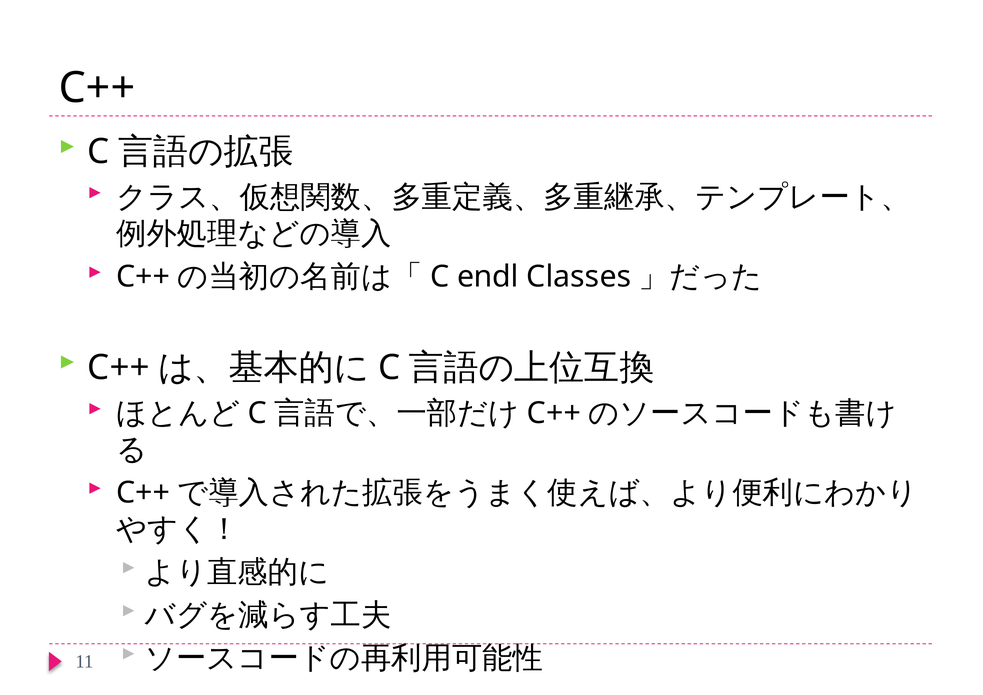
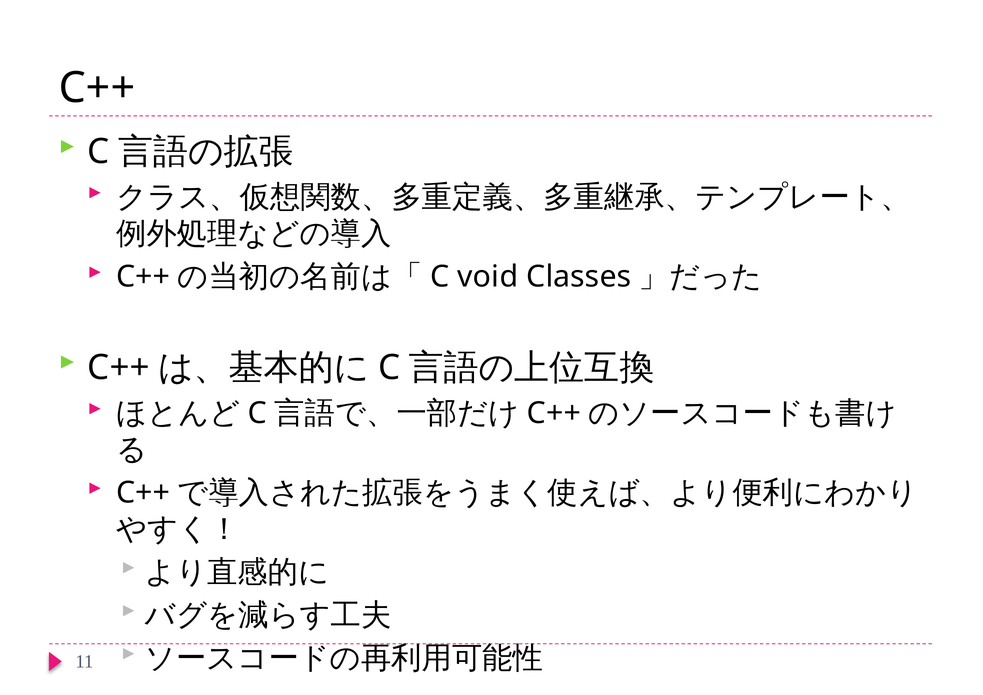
endl: endl -> void (488, 277)
